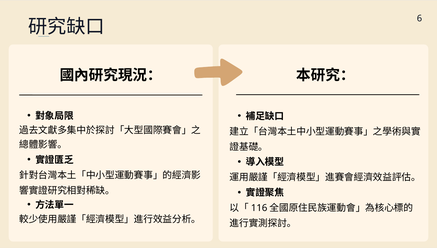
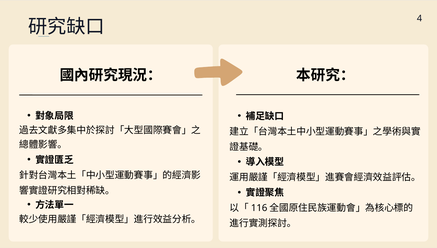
6: 6 -> 4 (420, 18)
